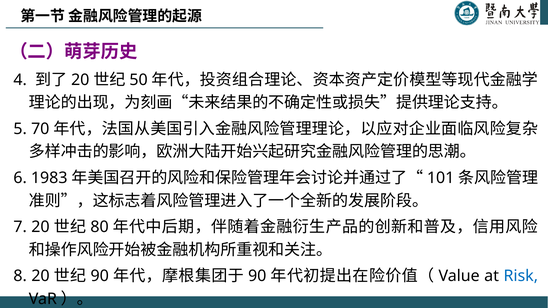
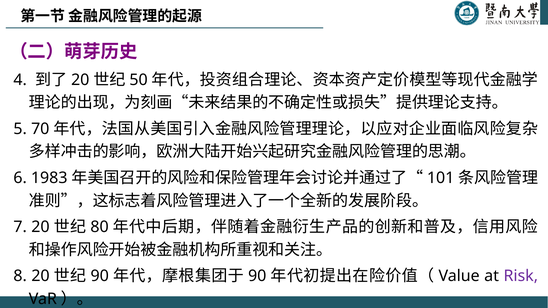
Risk colour: blue -> purple (521, 276)
